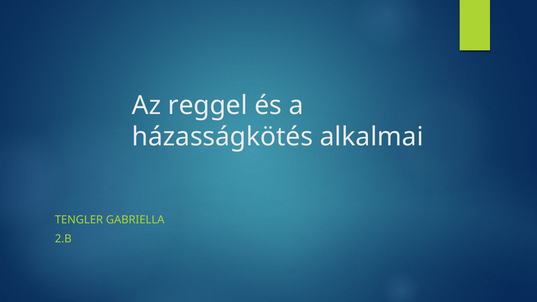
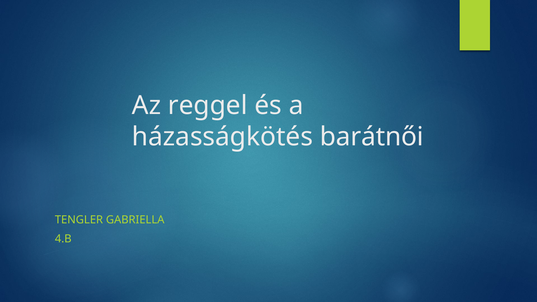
alkalmai: alkalmai -> barátnői (372, 137)
2.B: 2.B -> 4.B (63, 239)
